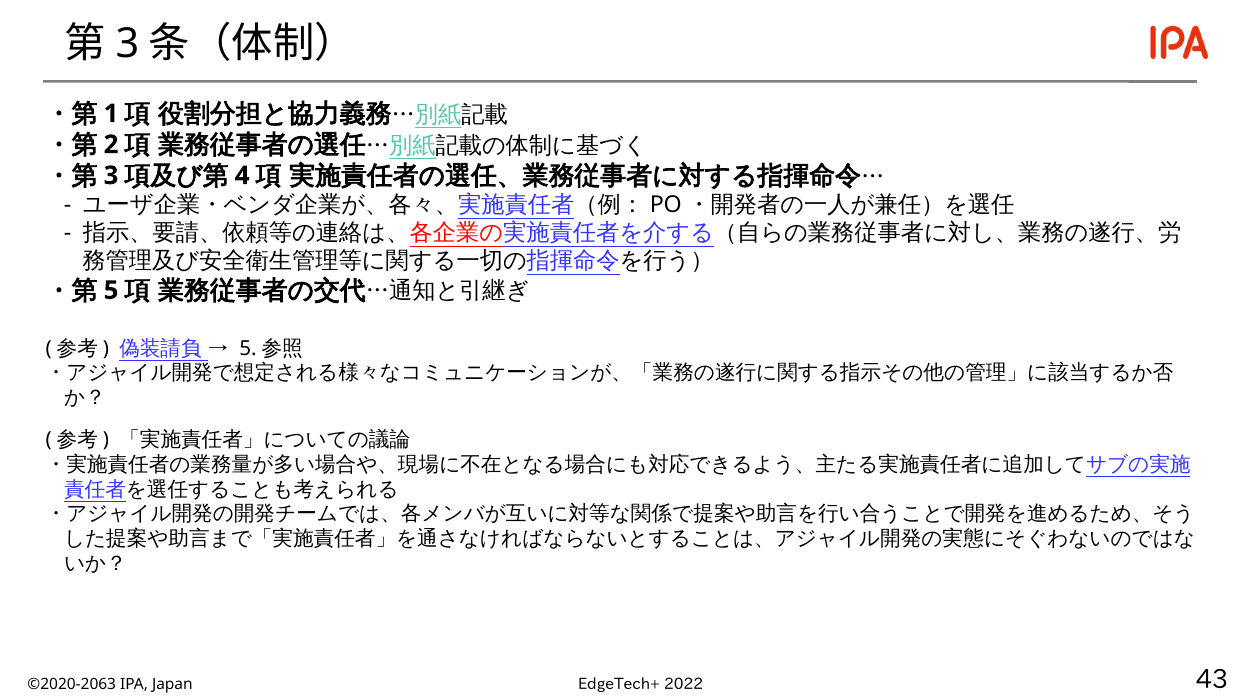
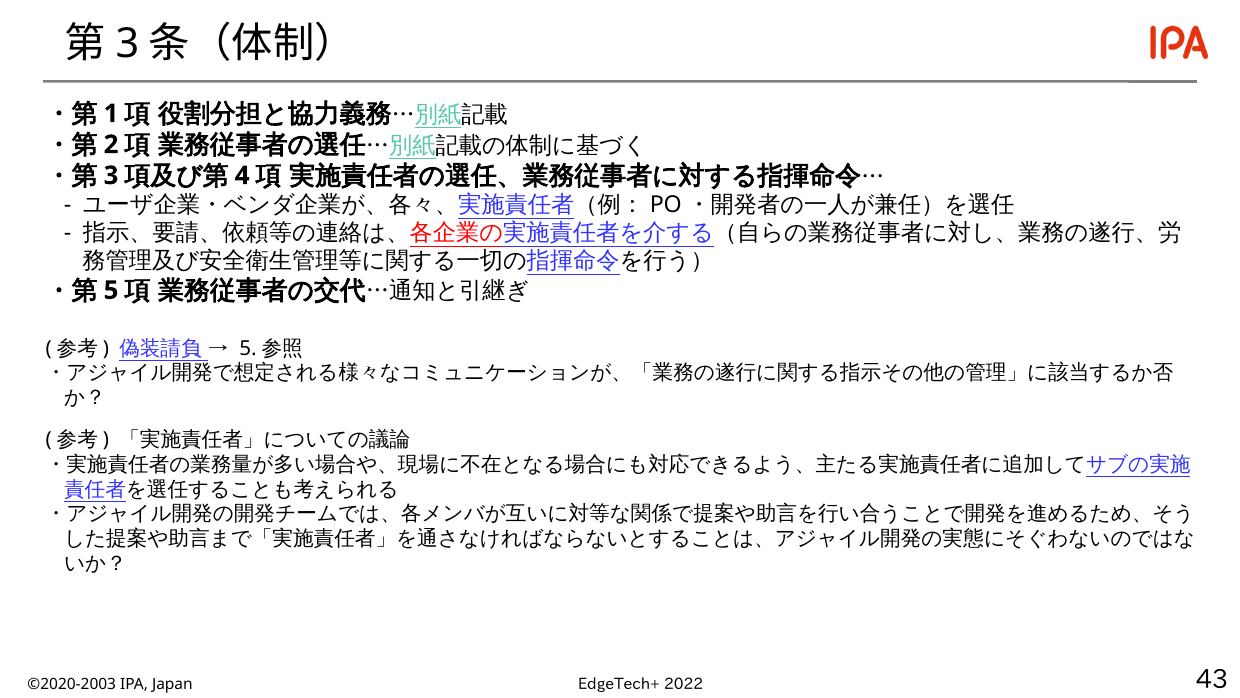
©2020-2063: ©2020-2063 -> ©2020-2003 (72, 684)
